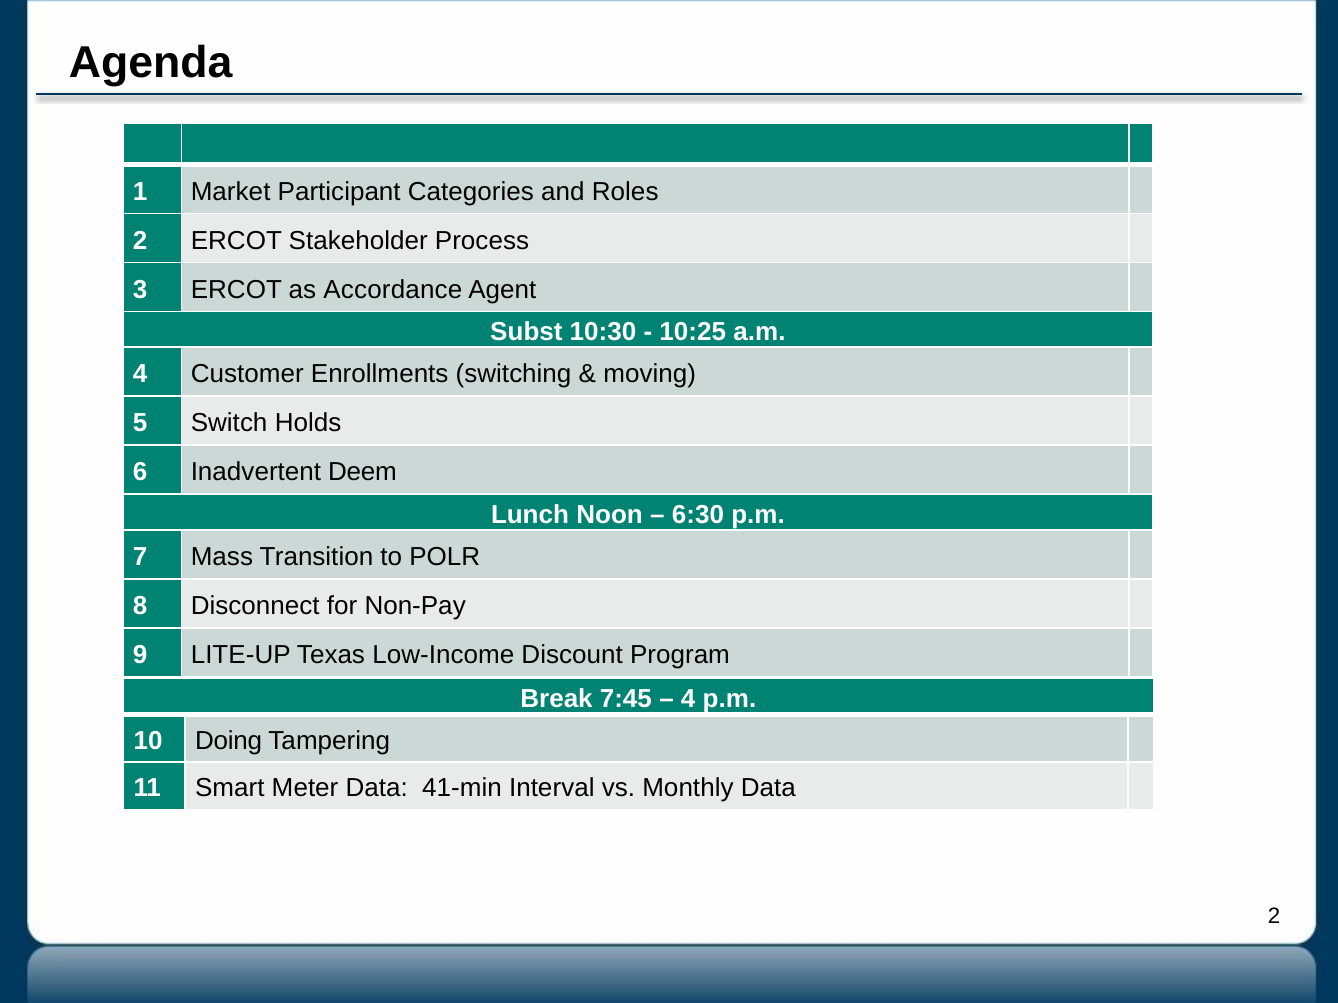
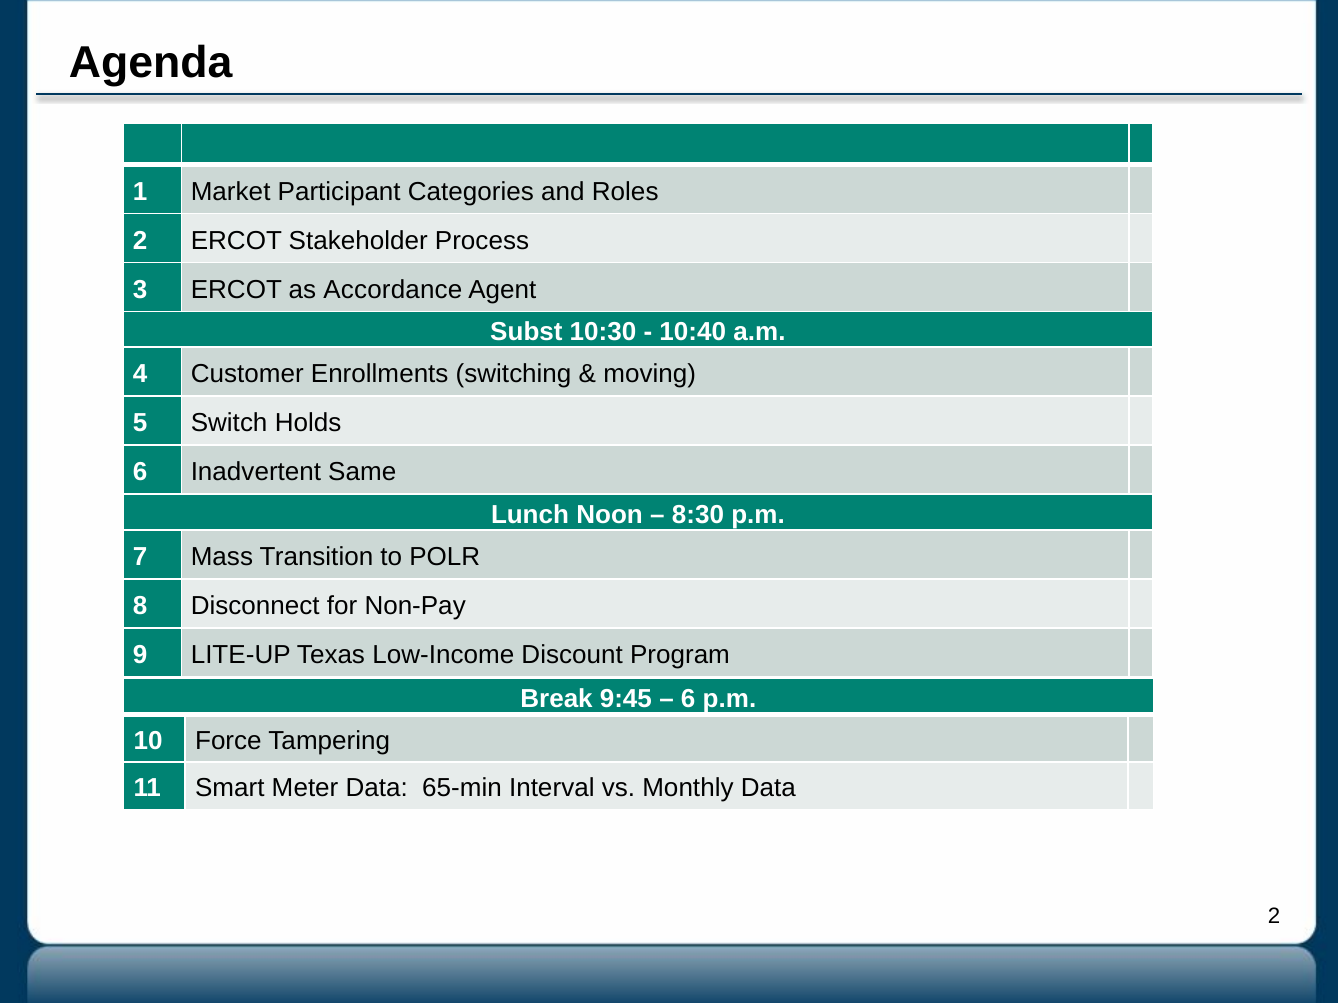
10:25: 10:25 -> 10:40 (693, 332)
Deem: Deem -> Same (362, 472)
6:30: 6:30 -> 8:30 (698, 515)
7:45: 7:45 -> 9:45 (626, 700)
4: 4 -> 6 (688, 700)
Doing: Doing -> Force (228, 741)
41-min: 41-min -> 65-min (462, 789)
